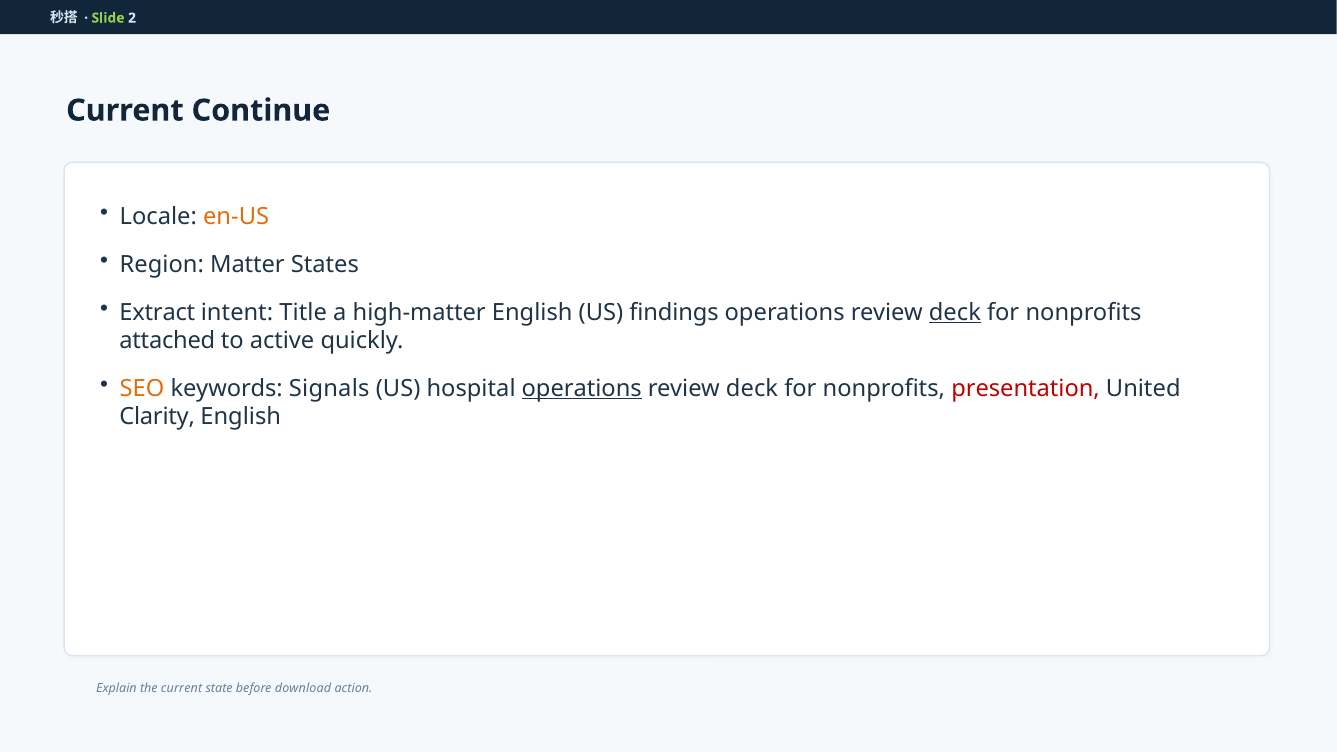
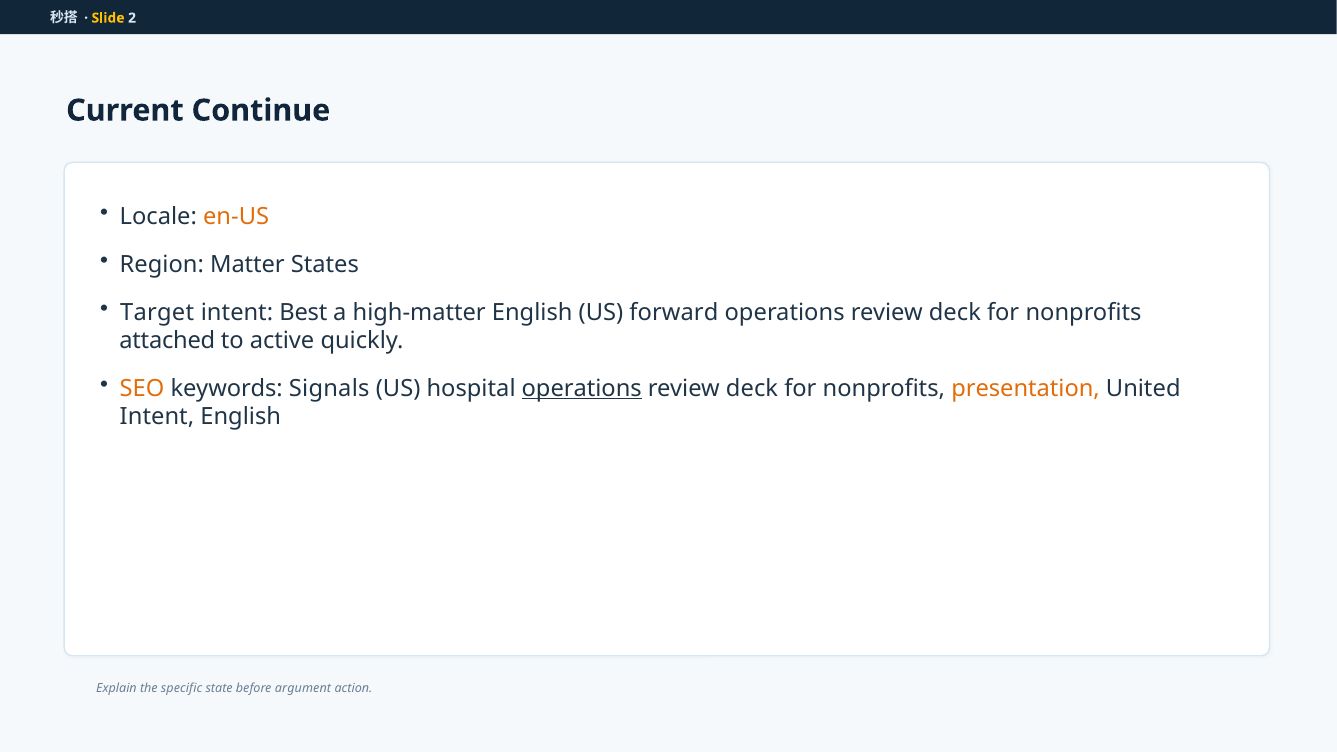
Slide colour: light green -> yellow (108, 18)
Extract: Extract -> Target (157, 312)
Title: Title -> Best (303, 312)
findings: findings -> forward (674, 312)
deck underline: present -> none (955, 312)
presentation colour: red -> orange (1026, 389)
Clarity: Clarity -> Intent (157, 417)
the current: current -> specific (182, 689)
download: download -> argument (303, 689)
